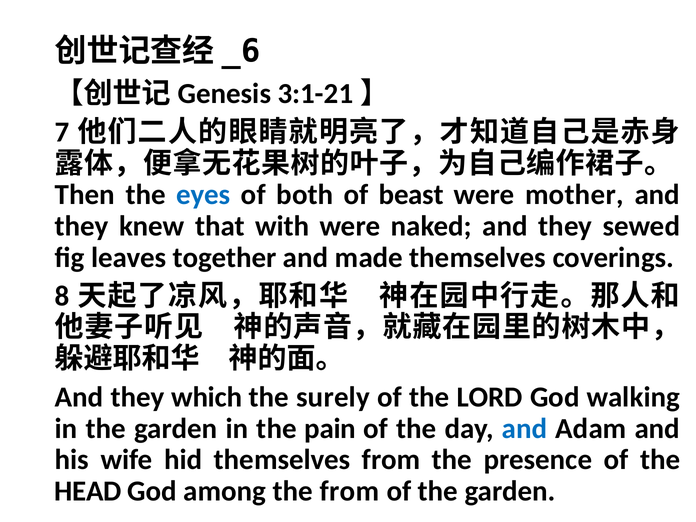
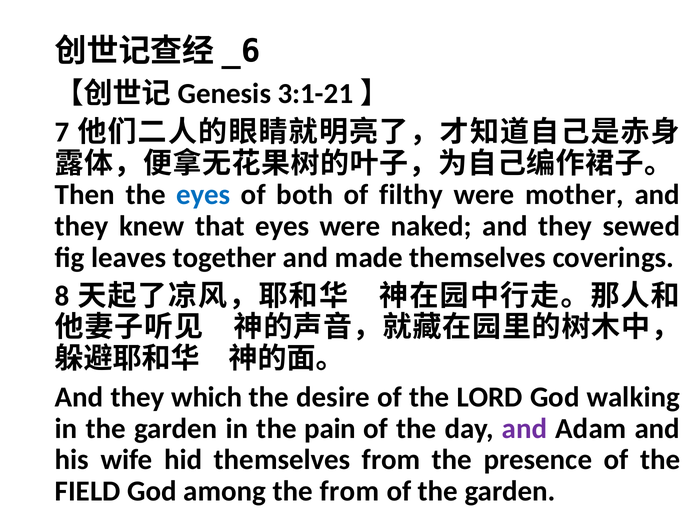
beast: beast -> filthy (411, 195)
that with: with -> eyes (282, 226)
surely: surely -> desire (333, 397)
and colour: blue -> purple (524, 429)
HEAD: HEAD -> FIELD (88, 491)
